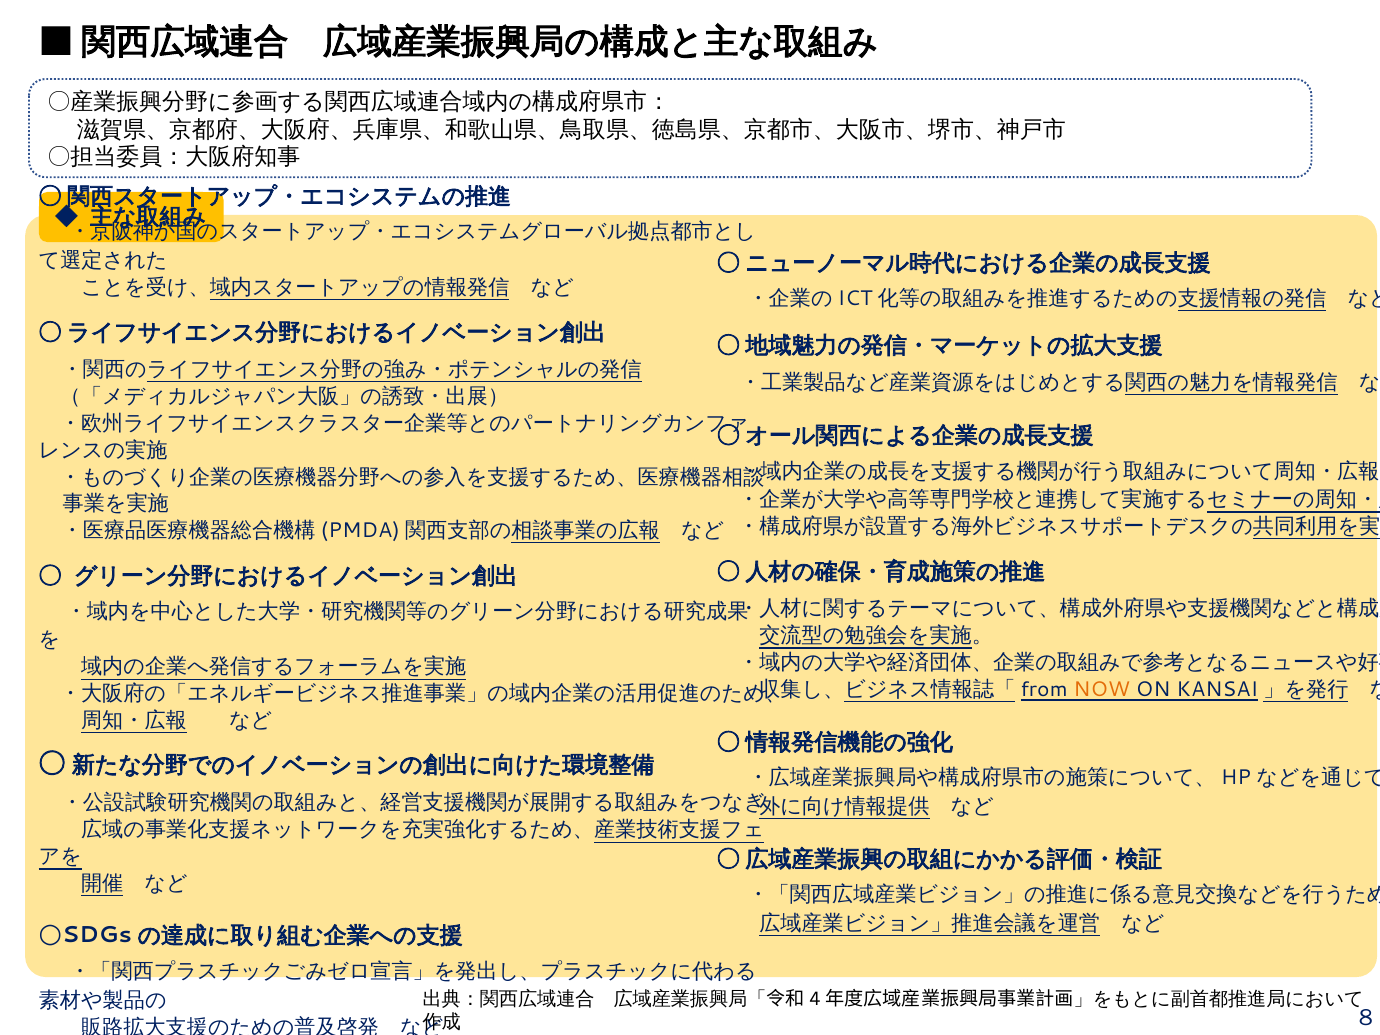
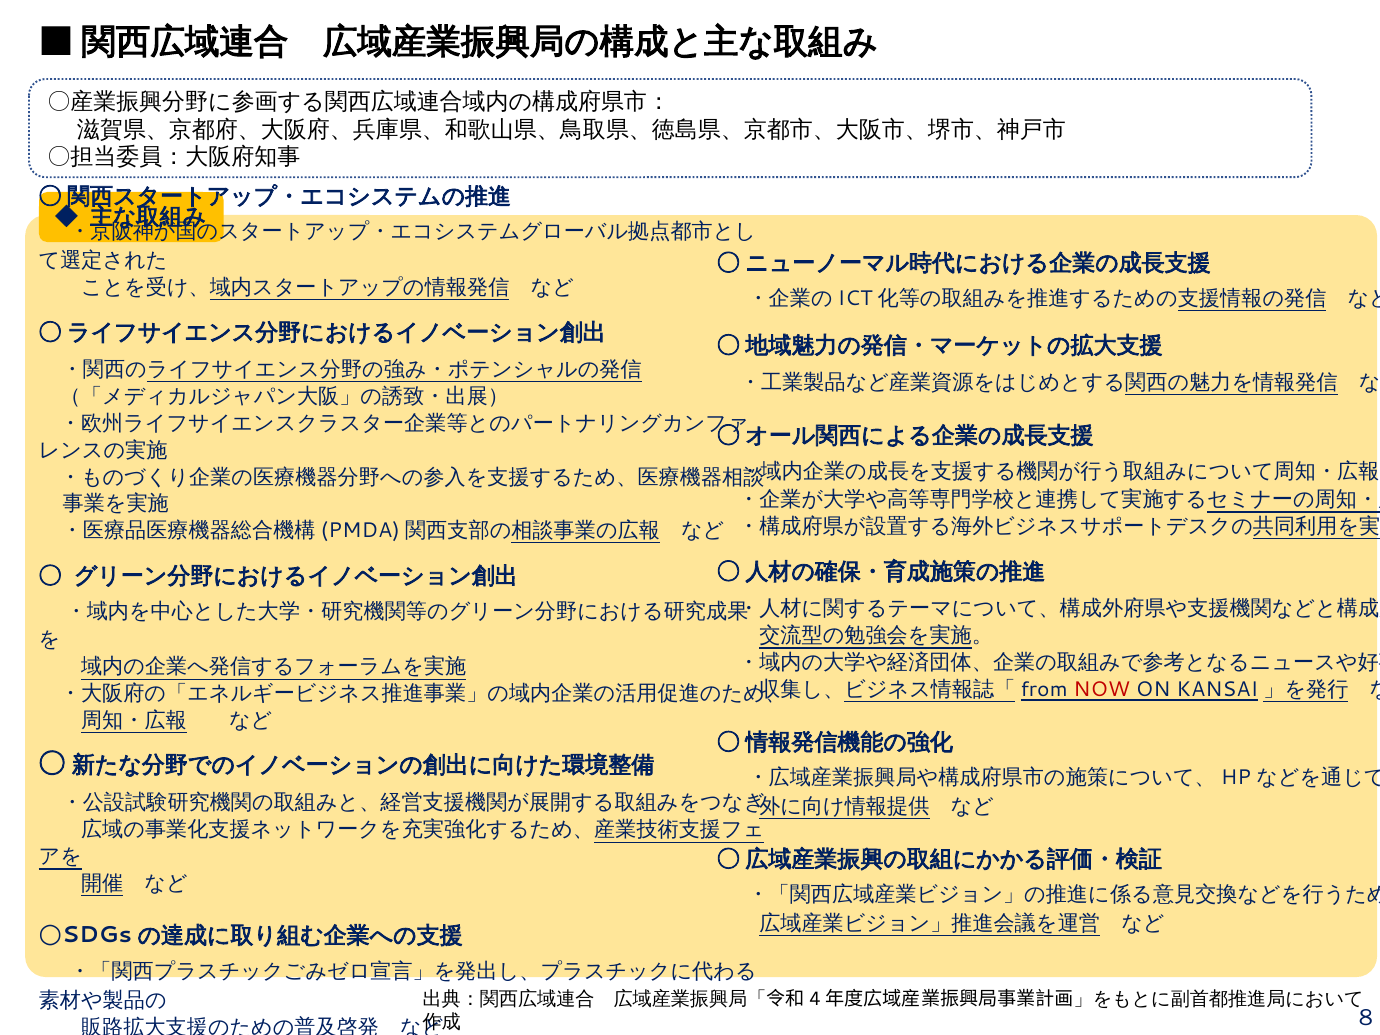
NOW colour: orange -> red (1102, 689)
